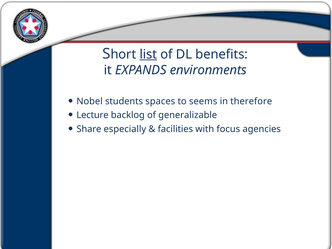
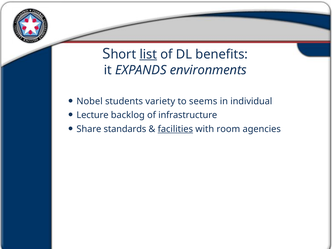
spaces: spaces -> variety (160, 101)
therefore: therefore -> individual (251, 101)
generalizable: generalizable -> infrastructure (188, 115)
especially: especially -> standards (125, 129)
facilities underline: none -> present (175, 129)
focus: focus -> room (228, 129)
